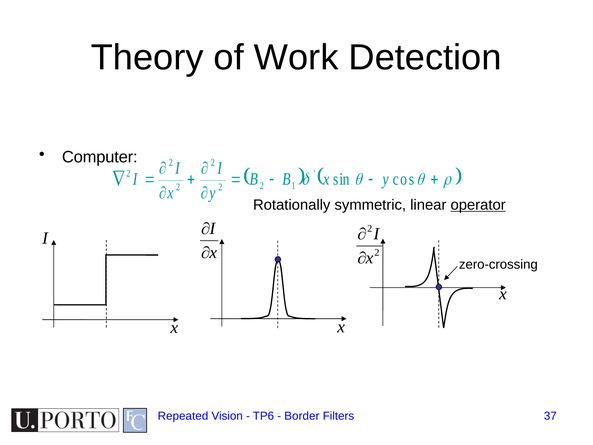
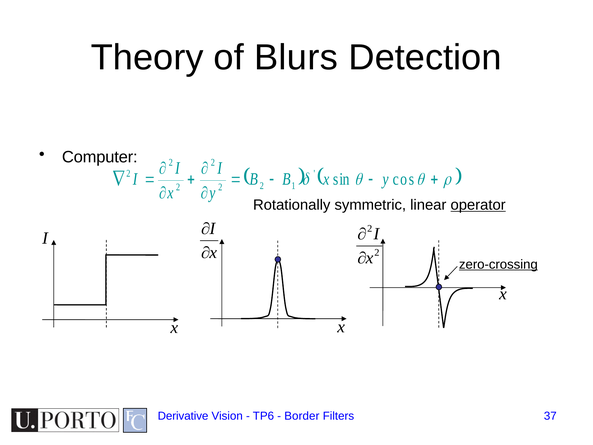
Work: Work -> Blurs (296, 57)
zero-crossing underline: none -> present (498, 264)
Repeated: Repeated -> Derivative (183, 416)
